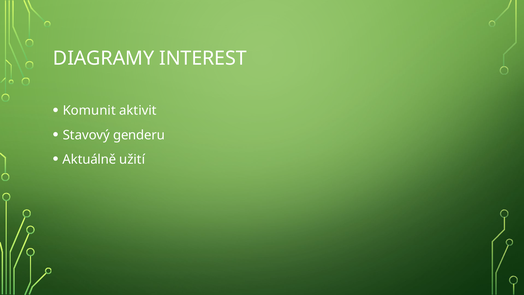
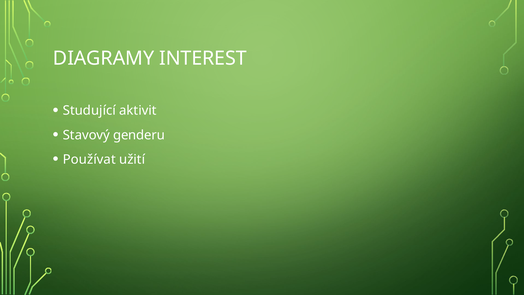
Komunit: Komunit -> Studující (89, 111)
Aktuálně: Aktuálně -> Používat (89, 159)
